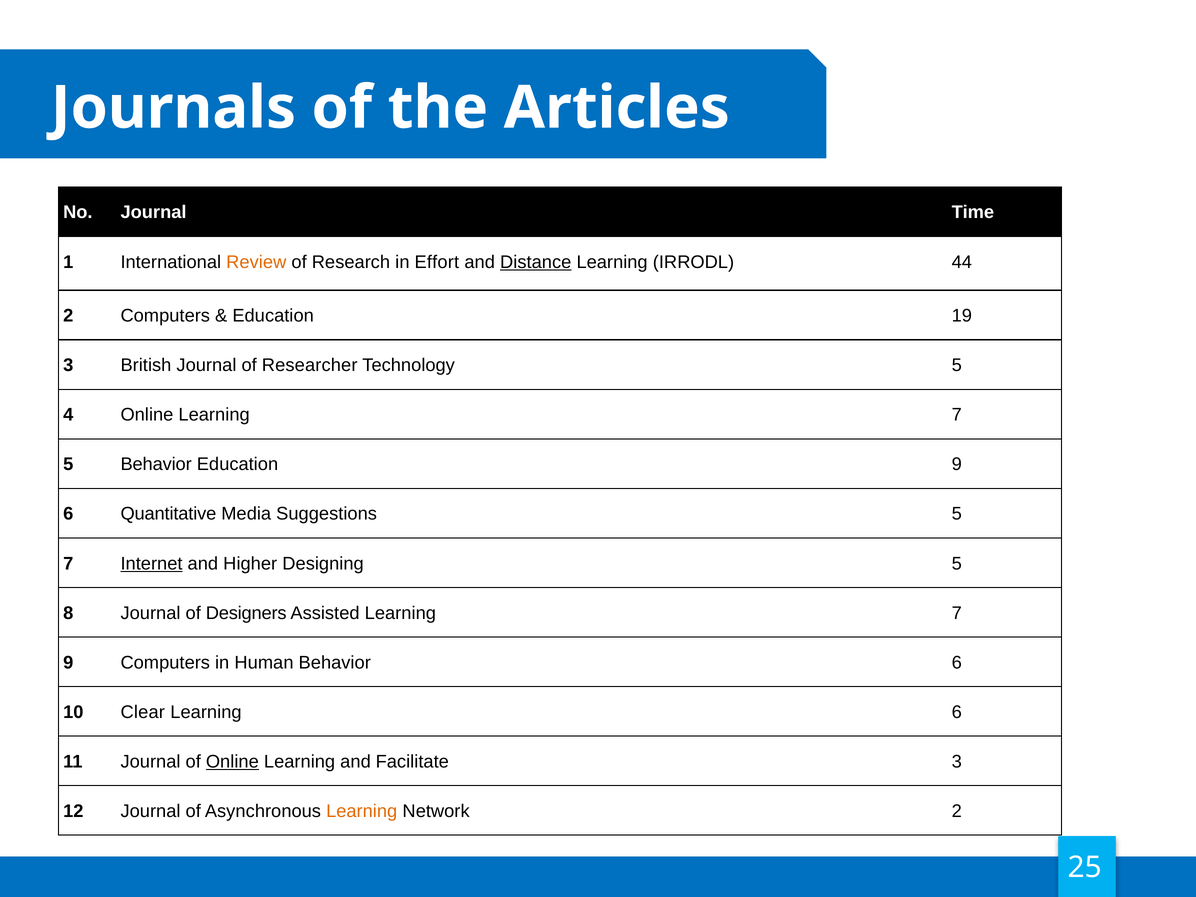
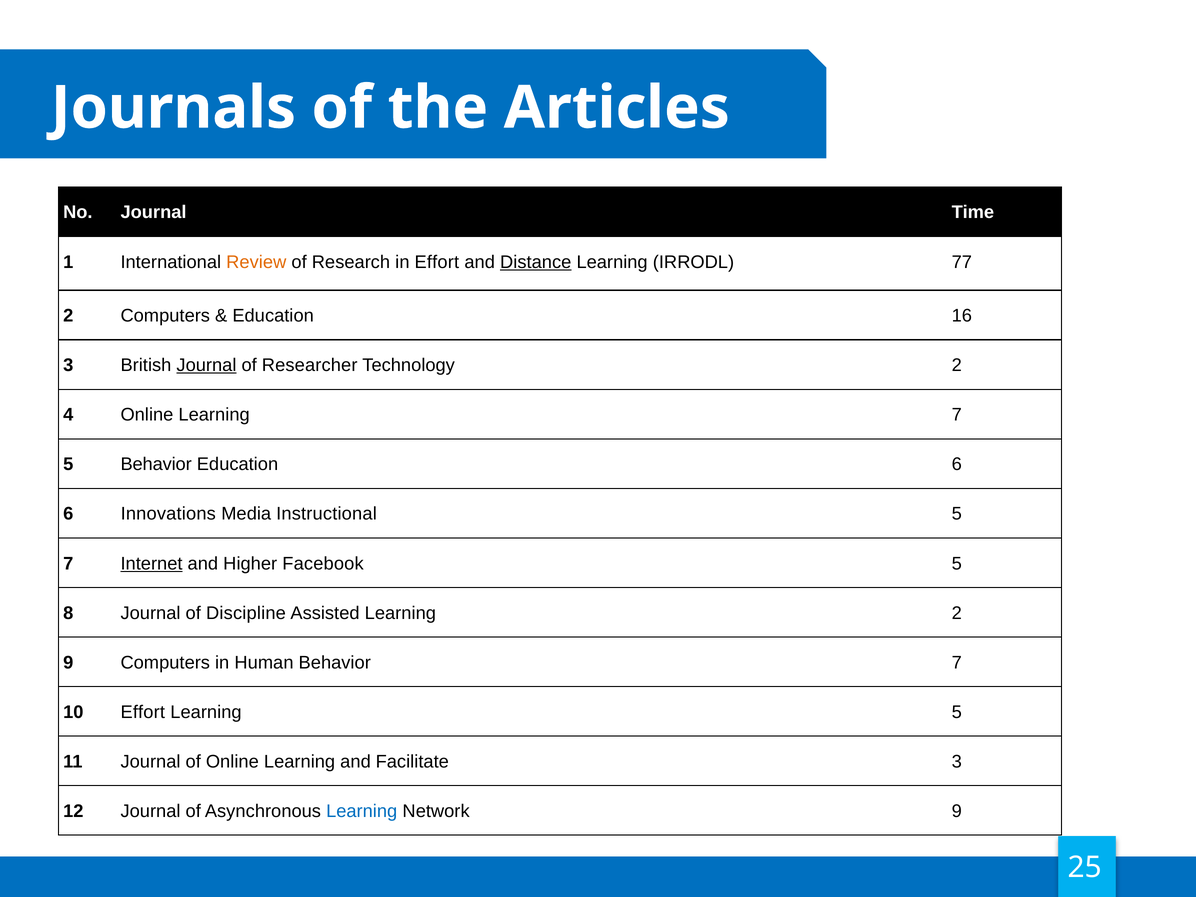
44: 44 -> 77 (962, 262)
19: 19 -> 16 (962, 316)
Journal underline: none -> present (206, 365)
Technology 5: 5 -> 2 (957, 365)
Education 9: 9 -> 6 (957, 464)
Quantitative: Quantitative -> Innovations (168, 514)
Suggestions: Suggestions -> Instructional (327, 514)
Designing: Designing -> Facebook (323, 563)
Designers: Designers -> Discipline (246, 613)
Assisted Learning 7: 7 -> 2 (957, 613)
Behavior 6: 6 -> 7 (957, 663)
10 Clear: Clear -> Effort (143, 712)
Learning 6: 6 -> 5 (957, 712)
Online underline: present -> none (232, 762)
Learning colour: orange -> blue (362, 811)
Network 2: 2 -> 9 (957, 811)
